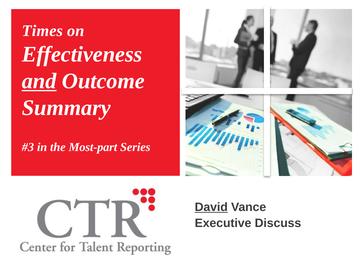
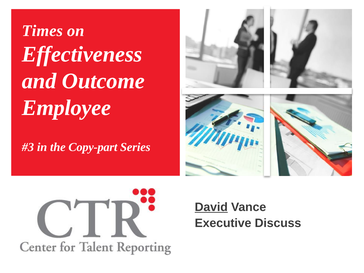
and underline: present -> none (39, 81)
Summary: Summary -> Employee (66, 108)
Most-part: Most-part -> Copy-part (93, 147)
